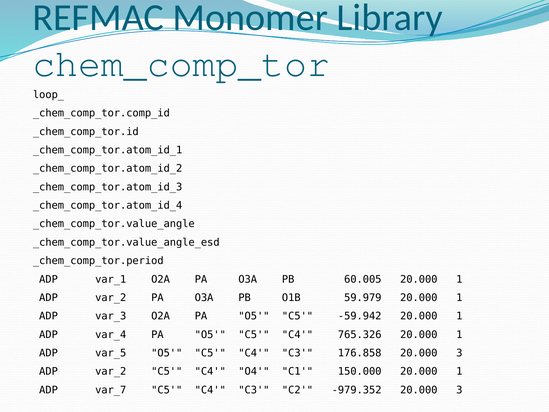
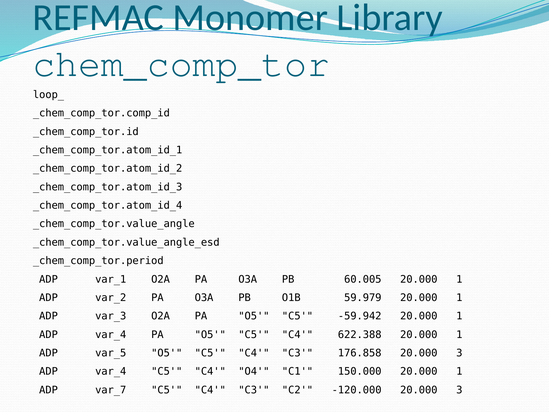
765.326: 765.326 -> 622.388 (360, 334)
var_2: var_2 -> var_4 (111, 371)
-979.352: -979.352 -> -120.000 (357, 390)
